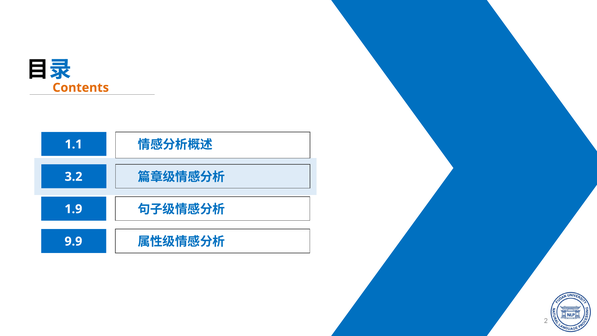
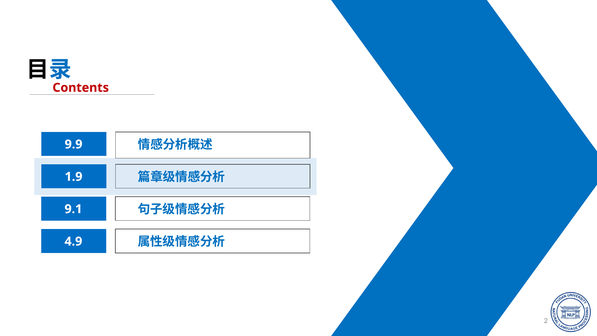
Contents colour: orange -> red (81, 88)
1.1: 1.1 -> 9.9 (74, 144)
3.2: 3.2 -> 1.9 (74, 177)
1.9: 1.9 -> 9.1 (73, 209)
9.9: 9.9 -> 4.9 (73, 241)
